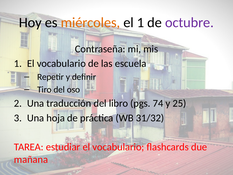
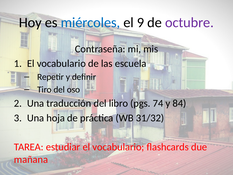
miércoles colour: orange -> blue (90, 23)
el 1: 1 -> 9 (141, 23)
25: 25 -> 84 (179, 103)
